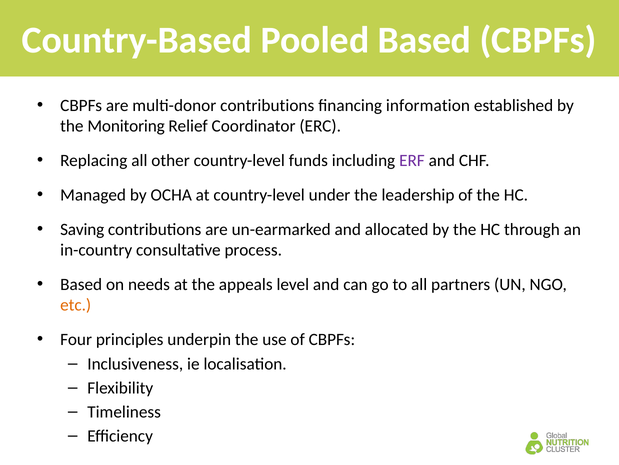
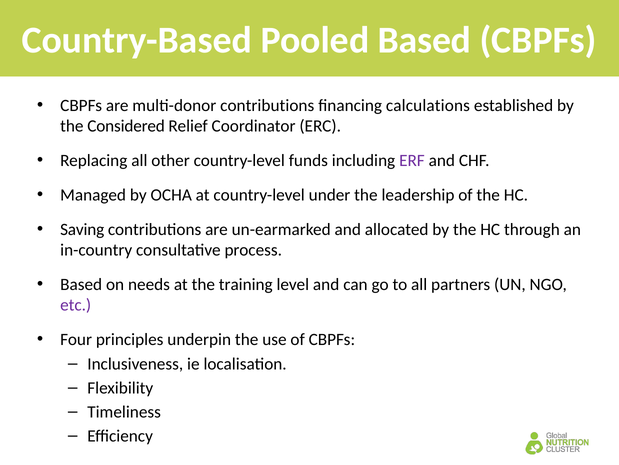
information: information -> calculations (428, 105)
Monitoring: Monitoring -> Considered (126, 126)
appeals: appeals -> training (246, 284)
etc colour: orange -> purple (76, 305)
